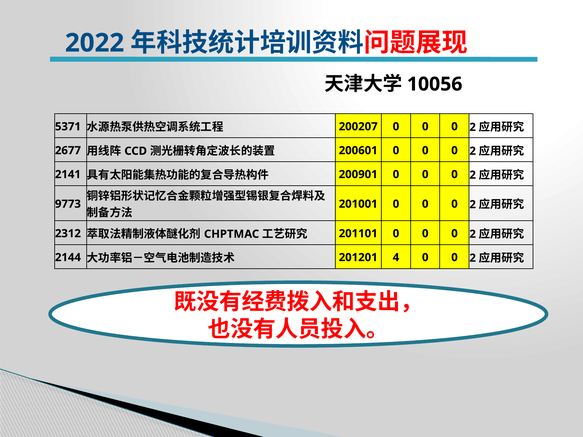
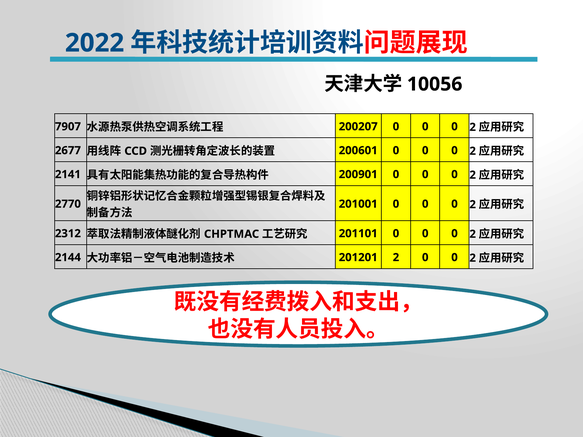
5371: 5371 -> 7907 (68, 127)
9773: 9773 -> 2770 (68, 204)
201201 4: 4 -> 2 (396, 258)
